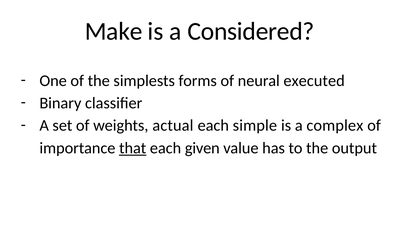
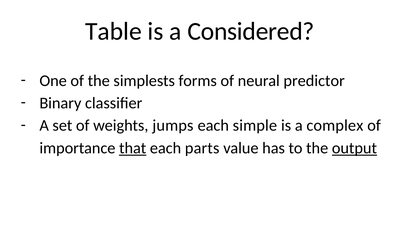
Make: Make -> Table (113, 31)
executed: executed -> predictor (314, 81)
actual: actual -> jumps (173, 125)
given: given -> parts (202, 148)
output underline: none -> present (354, 148)
